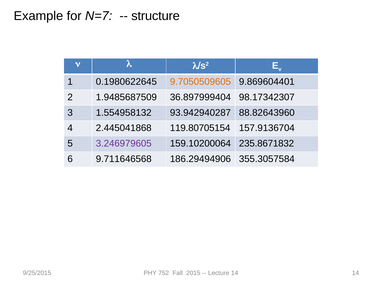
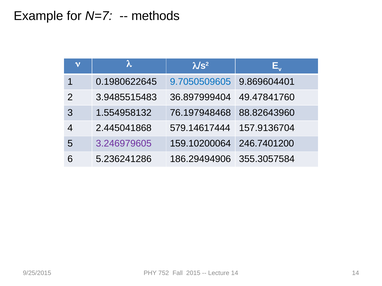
structure: structure -> methods (156, 16)
9.7050509605 colour: orange -> blue (200, 82)
1.9485687509: 1.9485687509 -> 3.9485515483 (126, 97)
98.17342307: 98.17342307 -> 49.47841760 (267, 97)
93.942940287: 93.942940287 -> 76.197948468 (200, 113)
119.80705154: 119.80705154 -> 579.14617444 (200, 128)
235.8671832: 235.8671832 -> 246.7401200 (267, 144)
9.711646568: 9.711646568 -> 5.236241286 (124, 159)
